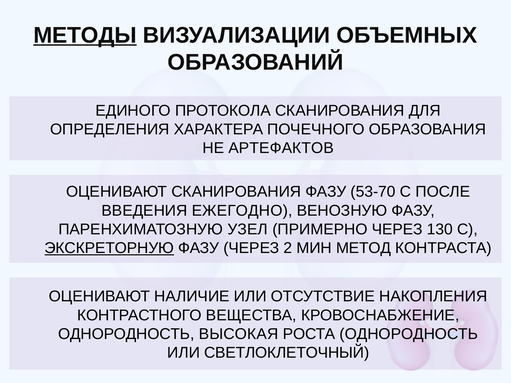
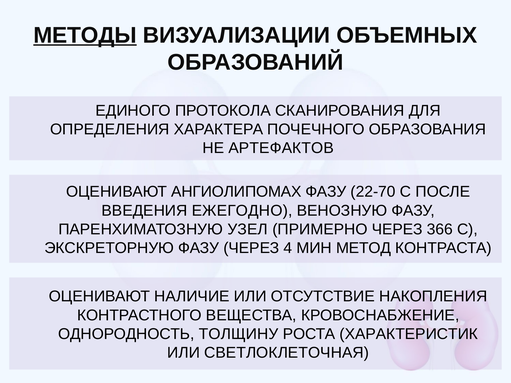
ОЦЕНИВАЮТ СКАНИРОВАНИЯ: СКАНИРОВАНИЯ -> АНГИОЛИПОМАХ (236, 192)
53-70: 53-70 -> 22-70 (373, 192)
130: 130 -> 366 (440, 229)
ЭКСКРЕТОРНУЮ underline: present -> none (109, 248)
2: 2 -> 4 (288, 248)
ВЫСОКАЯ: ВЫСОКАЯ -> ТОЛЩИНУ (239, 334)
РОСТА ОДНОРОДНОСТЬ: ОДНОРОДНОСТЬ -> ХАРАКТЕРИСТИК (409, 334)
СВЕТЛОКЛЕТОЧНЫЙ: СВЕТЛОКЛЕТОЧНЫЙ -> СВЕТЛОКЛЕТОЧНАЯ (287, 353)
